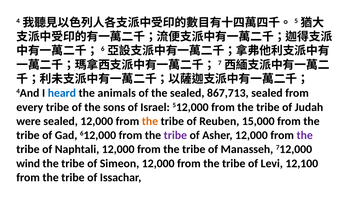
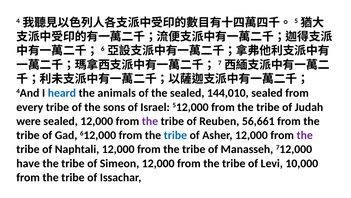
867,713: 867,713 -> 144,010 (228, 93)
the colour: orange -> purple (150, 121)
15,000: 15,000 -> 56,661 (258, 121)
tribe colour: purple -> blue (175, 135)
wind: wind -> have (28, 163)
12,100: 12,100 -> 10,000 (302, 163)
